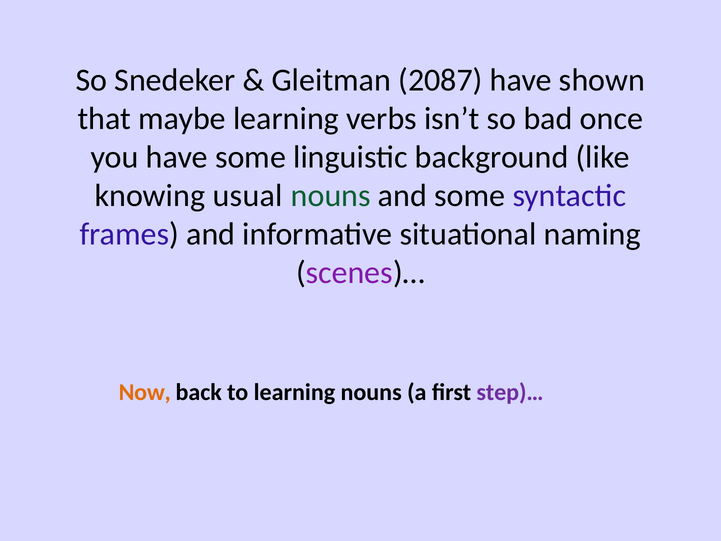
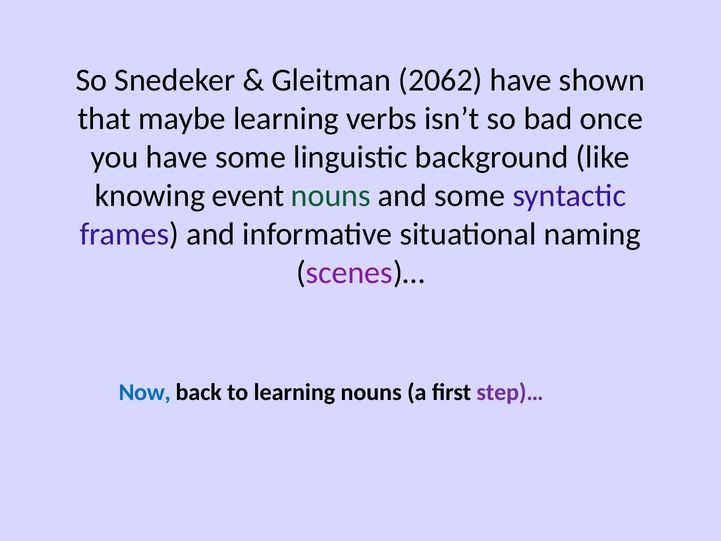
2087: 2087 -> 2062 (440, 80)
usual: usual -> event (248, 196)
Now colour: orange -> blue (145, 392)
